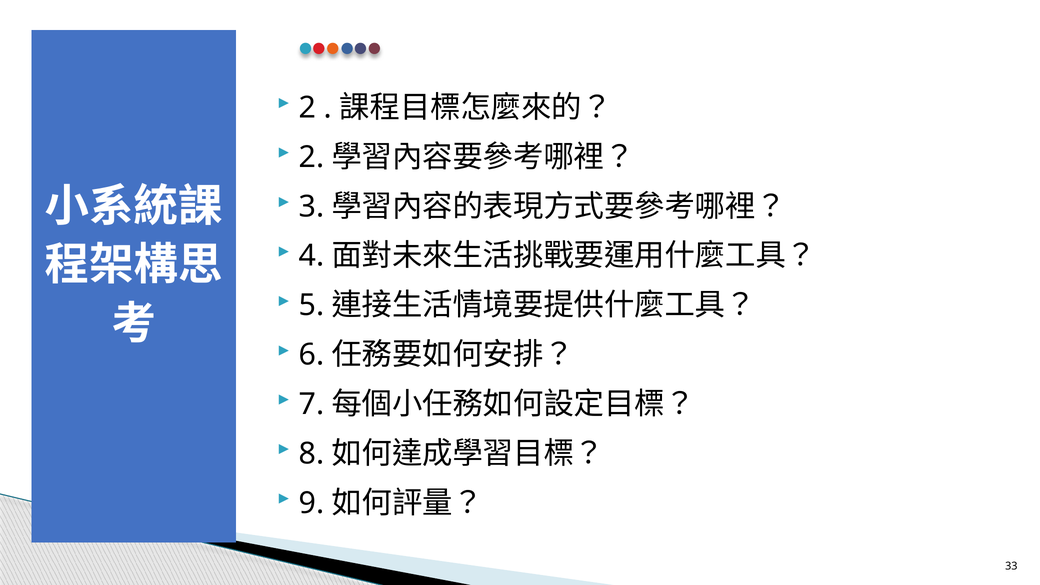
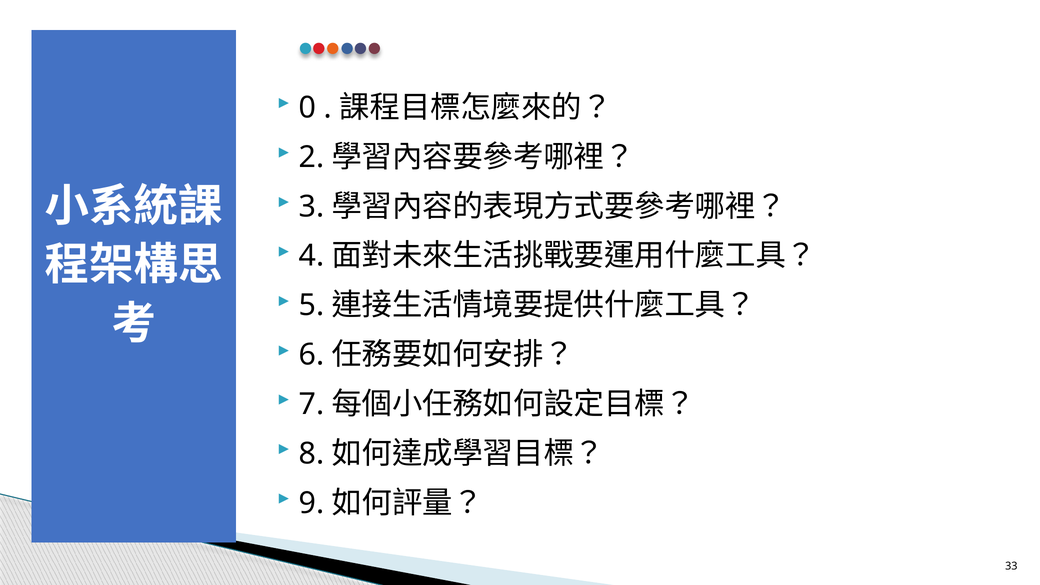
2: 2 -> 0 (308, 108)
